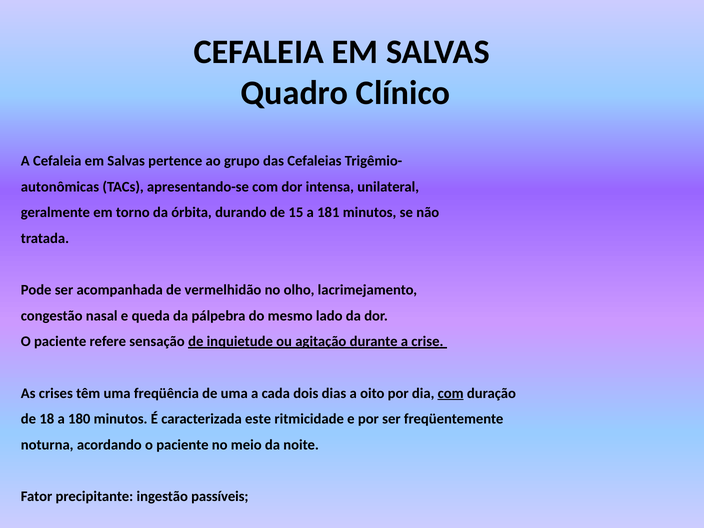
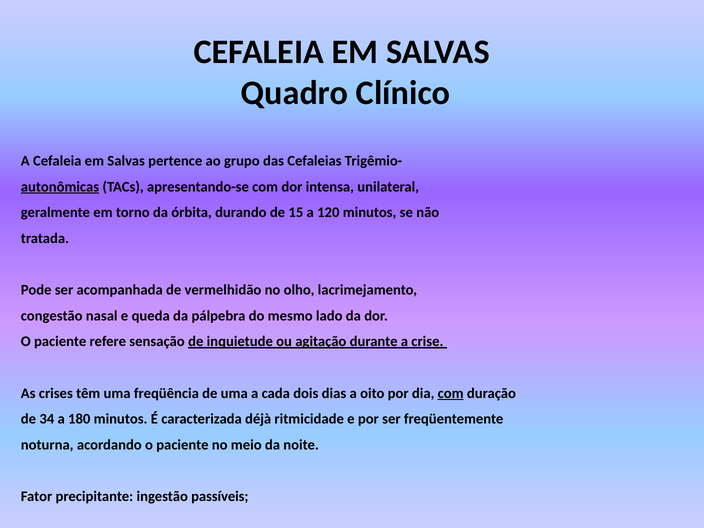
autonômicas underline: none -> present (60, 187)
181: 181 -> 120 (328, 213)
18: 18 -> 34 (47, 419)
este: este -> déjà (258, 419)
